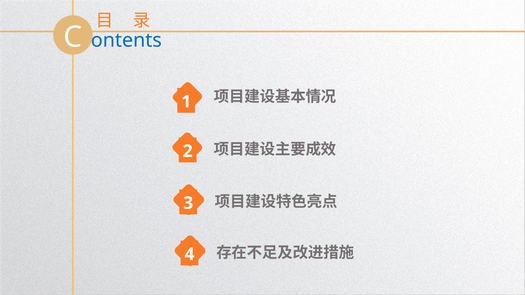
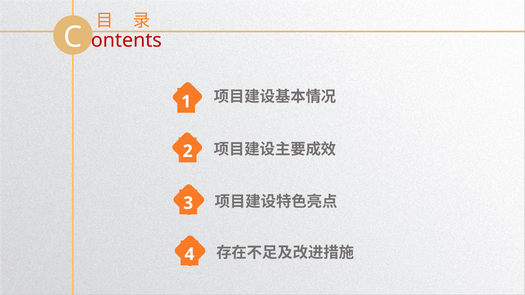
ontents colour: blue -> red (126, 41)
